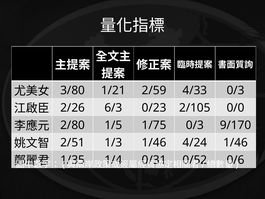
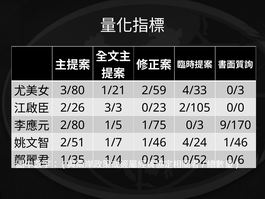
6/3: 6/3 -> 3/3 (113, 108)
1/3: 1/3 -> 1/7 (113, 142)
